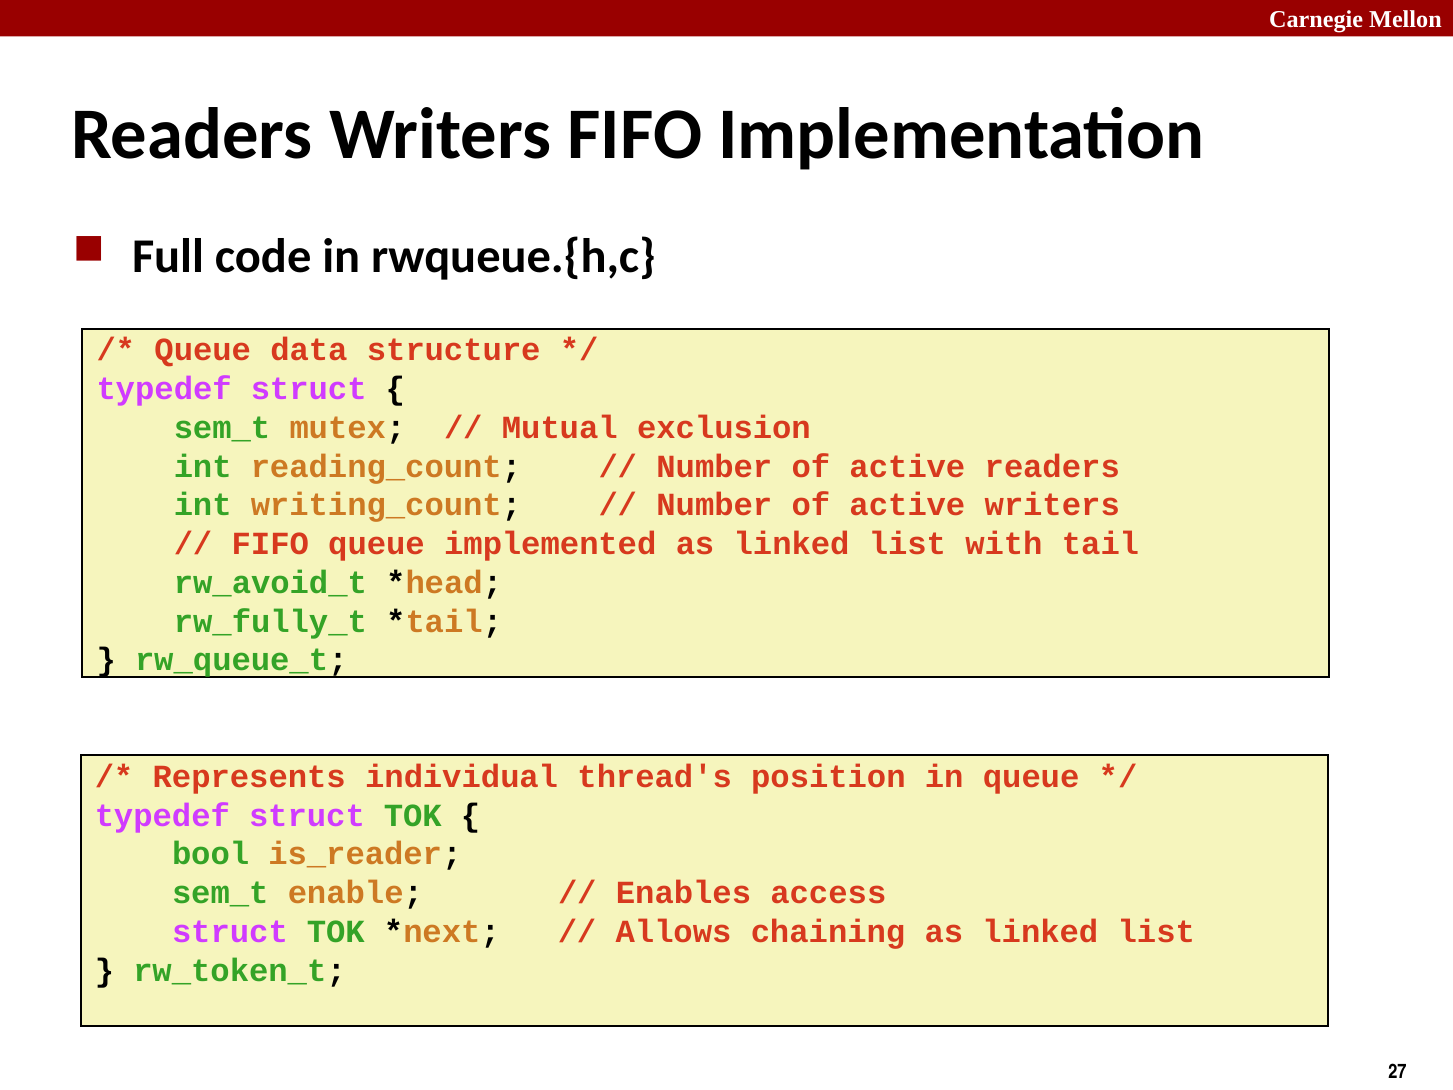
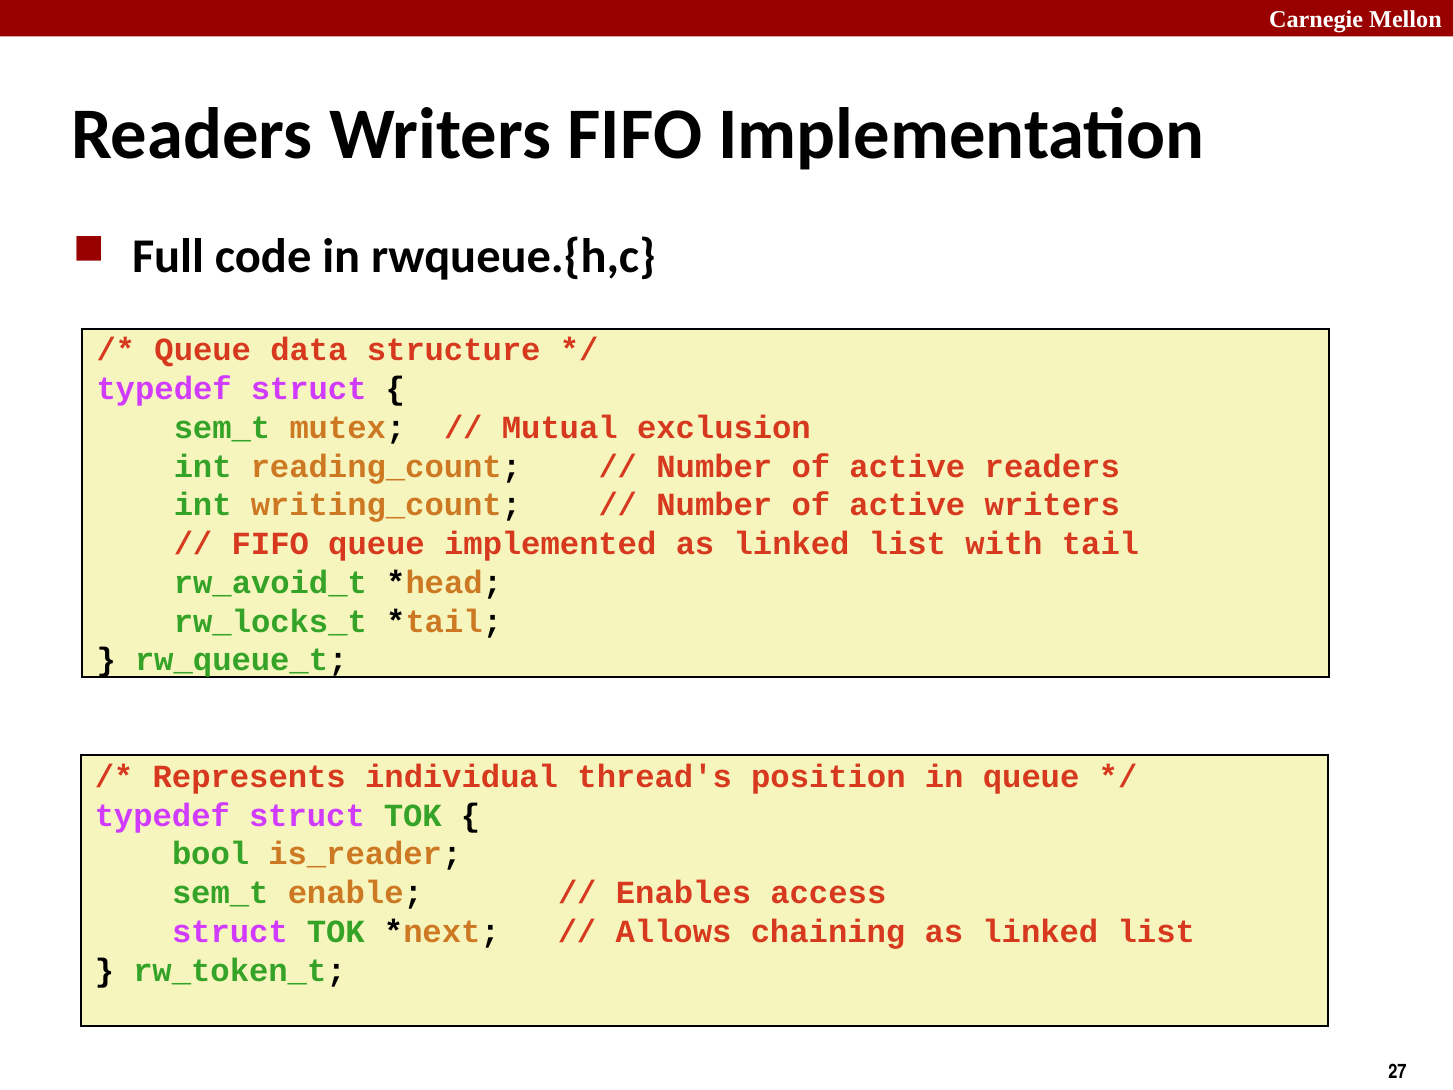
rw_fully_t: rw_fully_t -> rw_locks_t (270, 621)
